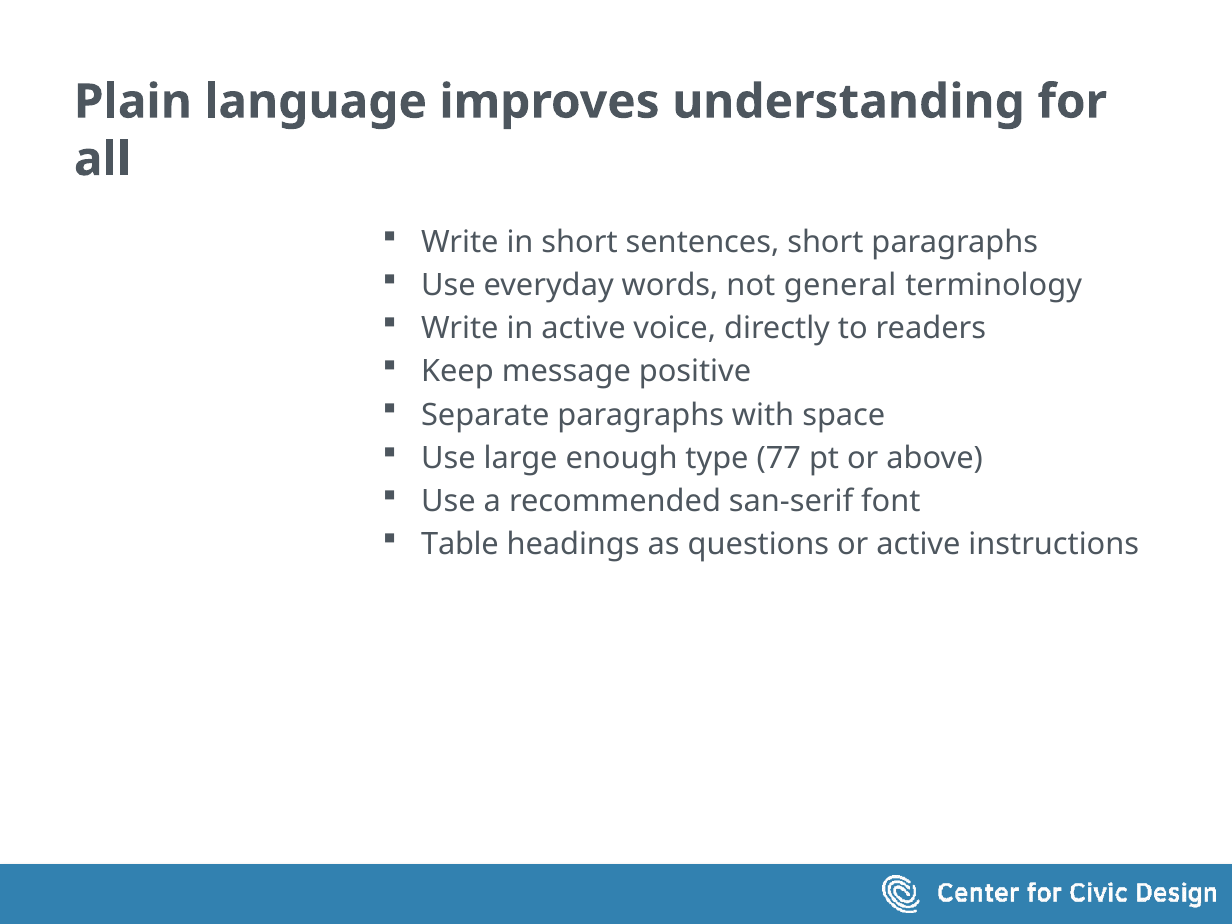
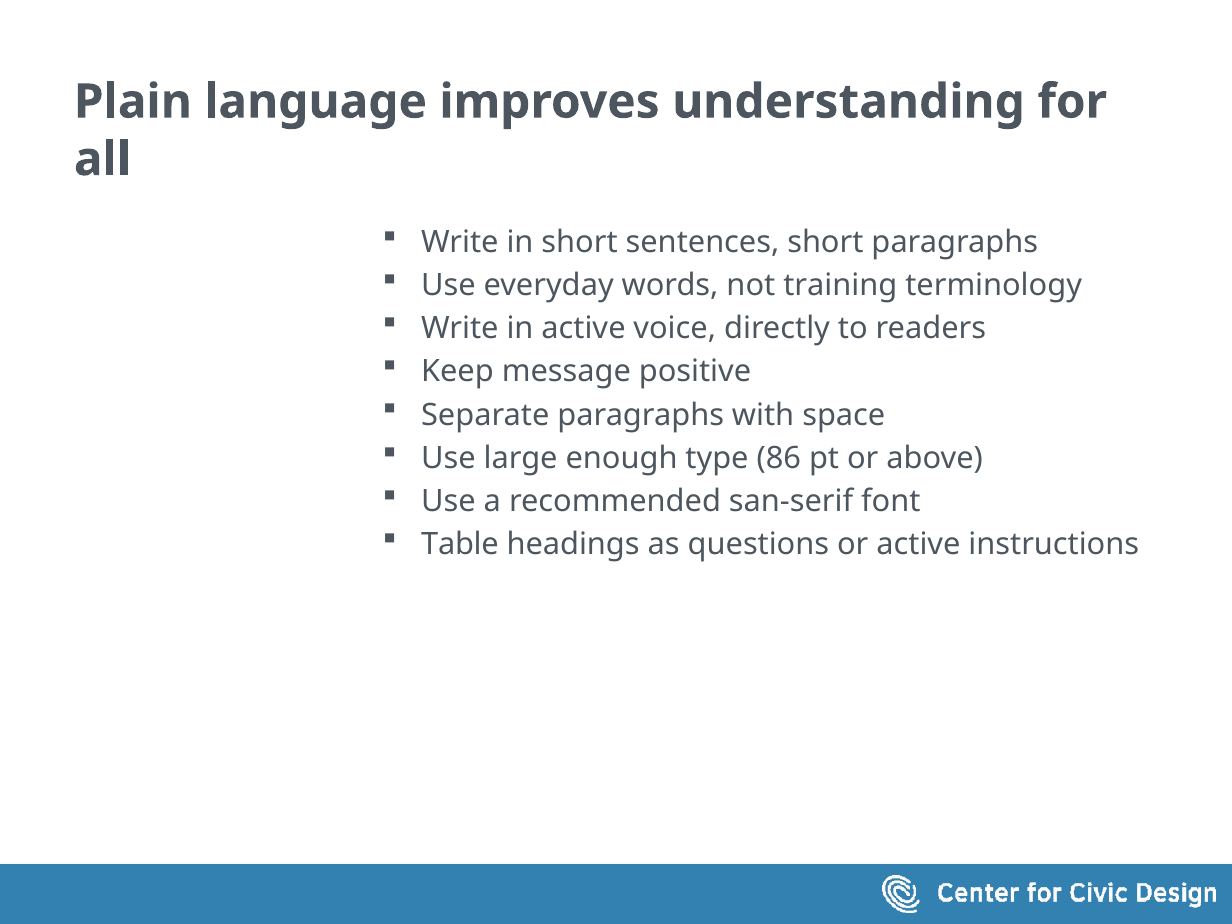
general: general -> training (840, 286)
77: 77 -> 86 (779, 458)
